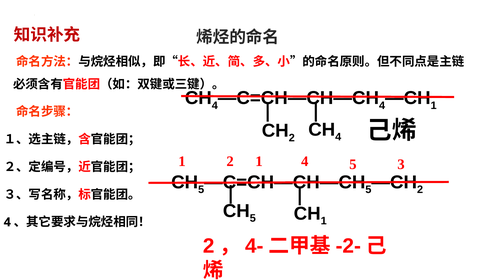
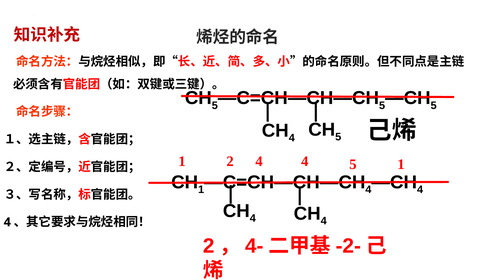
4: 4 -> 5 (215, 105)
4: 4 -> 5 (382, 105)
1: 1 -> 5 (434, 105)
2: 2 -> 4 (292, 138)
4: 4 -> 5 (338, 137)
2 1: 1 -> 4 (259, 161)
1 3: 3 -> 1 (401, 164)
5: 5 -> 1 (201, 190)
5: 5 -> 4 (368, 190)
2: 2 -> 4 (420, 190)
5: 5 -> 4 (253, 218)
1: 1 -> 4 (324, 221)
